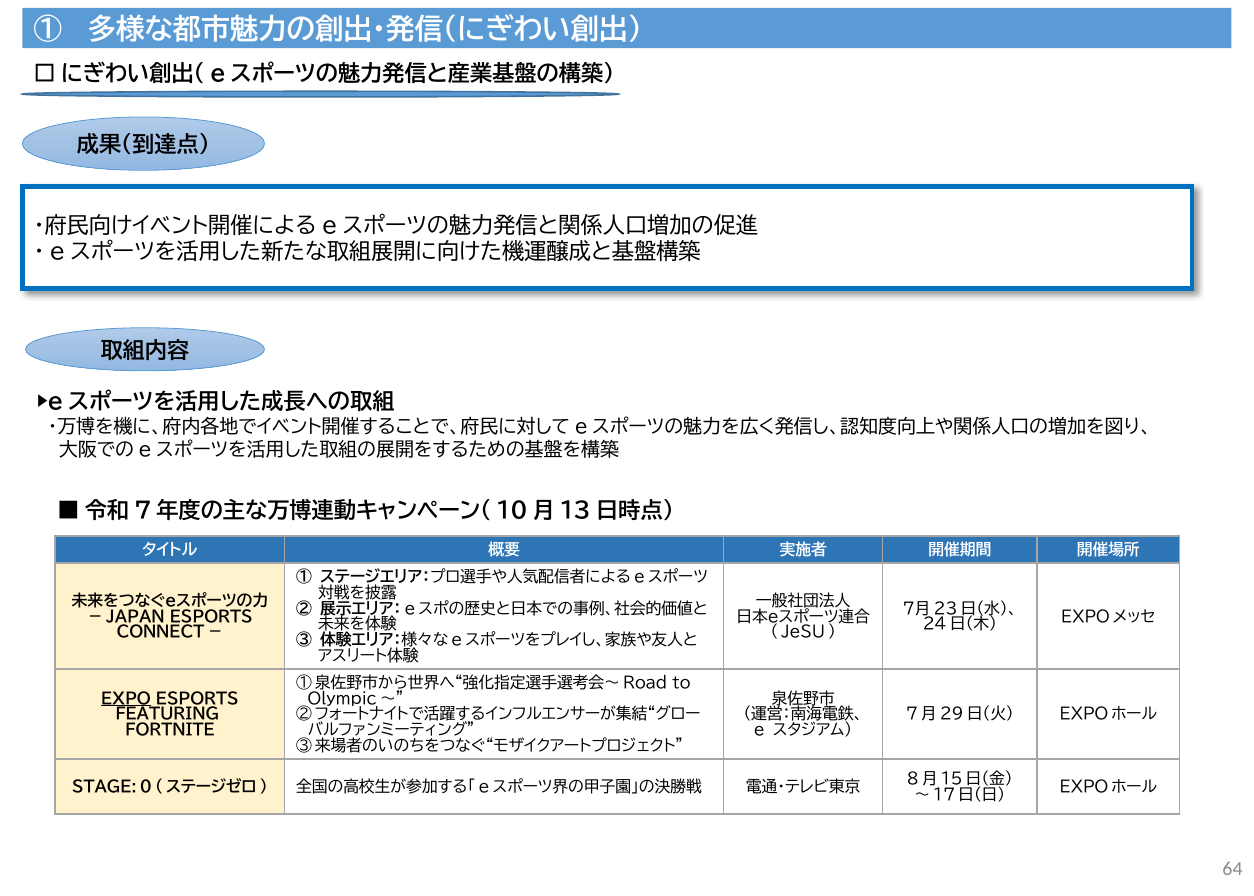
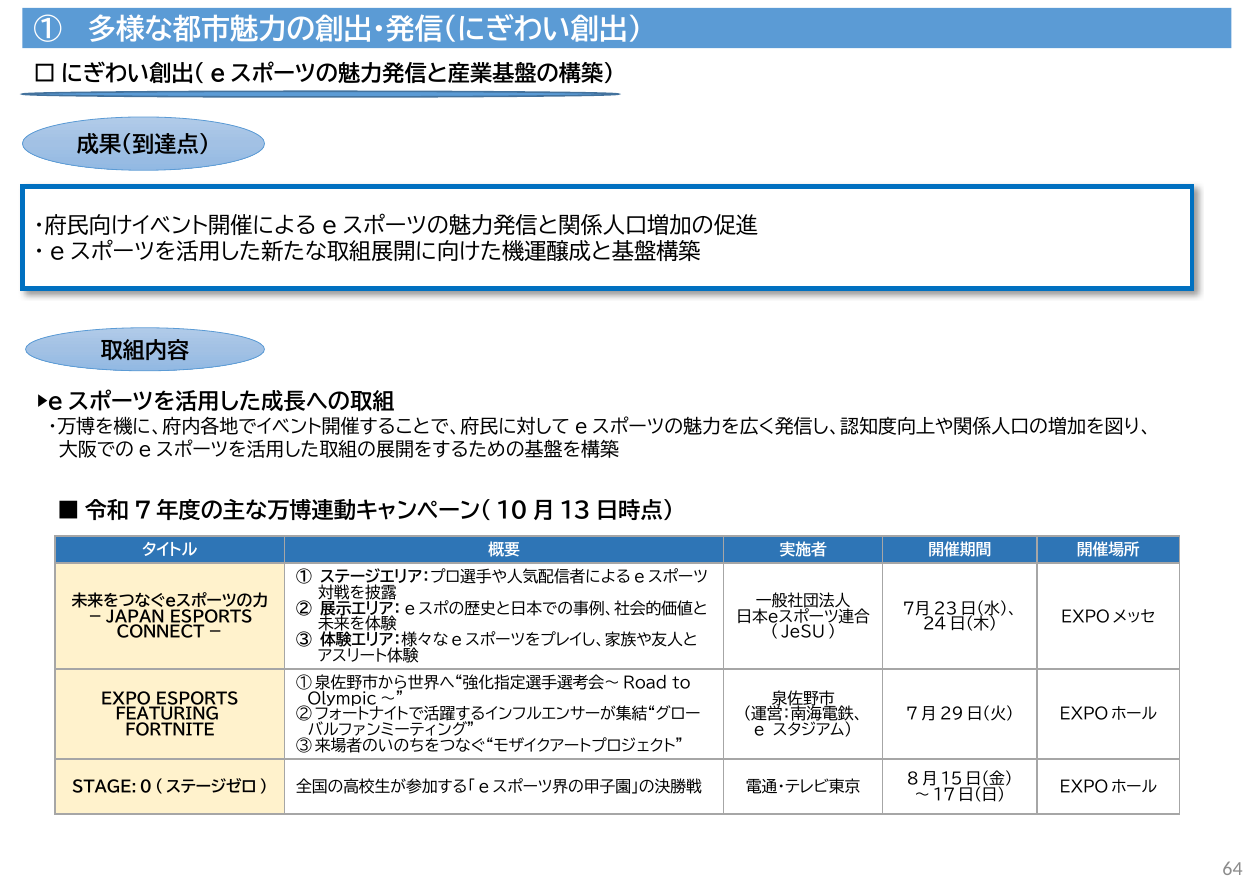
EXPO underline: present -> none (126, 699)
